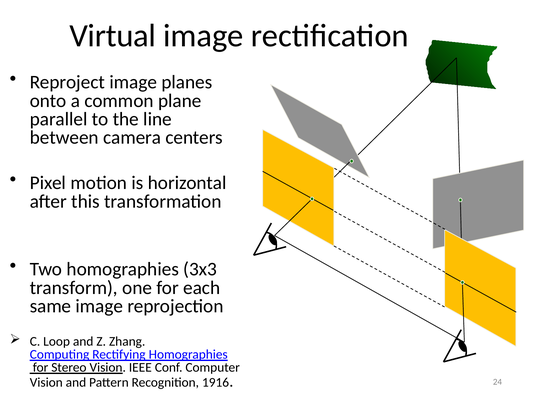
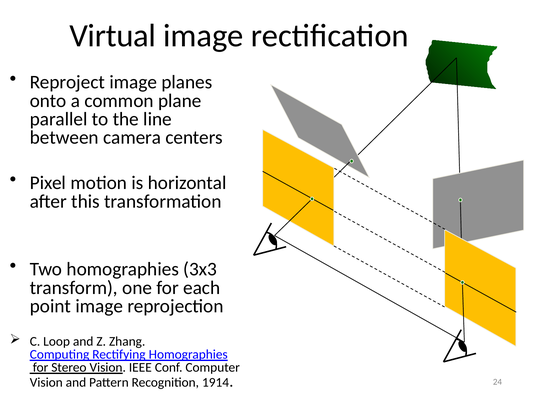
same: same -> point (50, 307)
1916: 1916 -> 1914 (216, 383)
